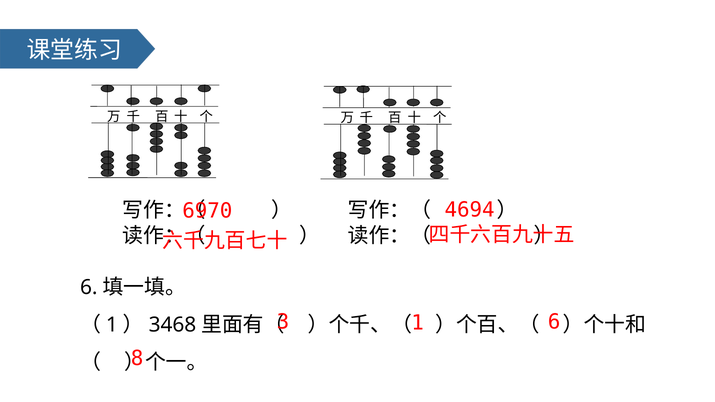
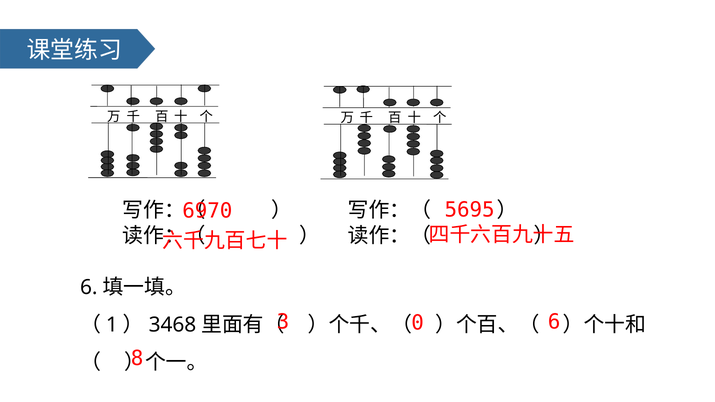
4694: 4694 -> 5695 (470, 210)
1: 1 -> 0 (418, 323)
